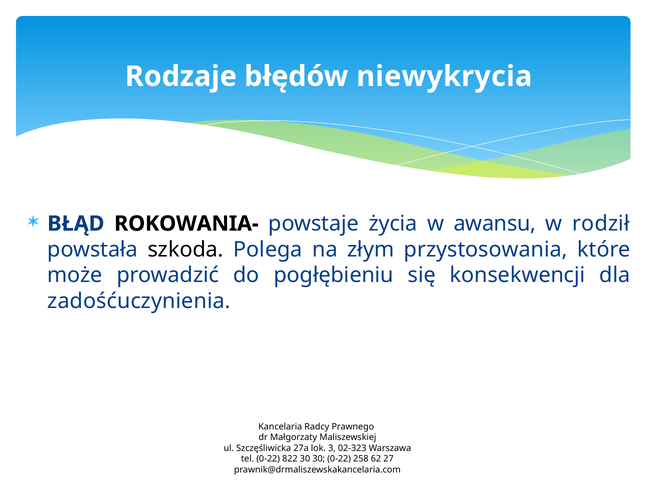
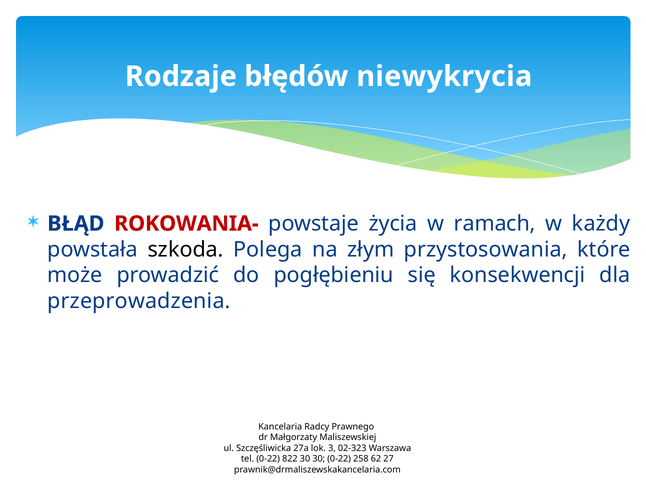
ROKOWANIA- colour: black -> red (186, 224)
awansu: awansu -> ramach (495, 224)
rodził: rodził -> każdy (601, 224)
zadośćuczynienia: zadośćuczynienia -> przeprowadzenia (139, 301)
